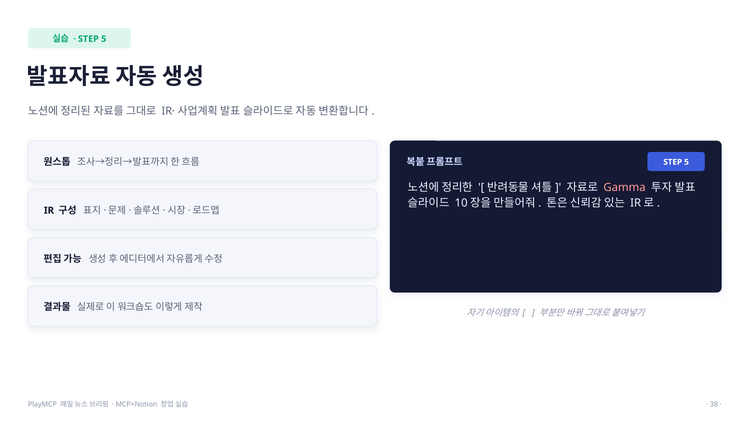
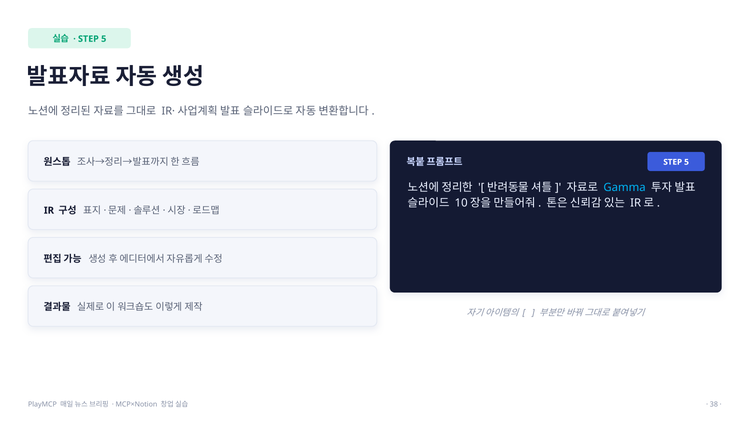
Gamma colour: pink -> light blue (625, 187)
